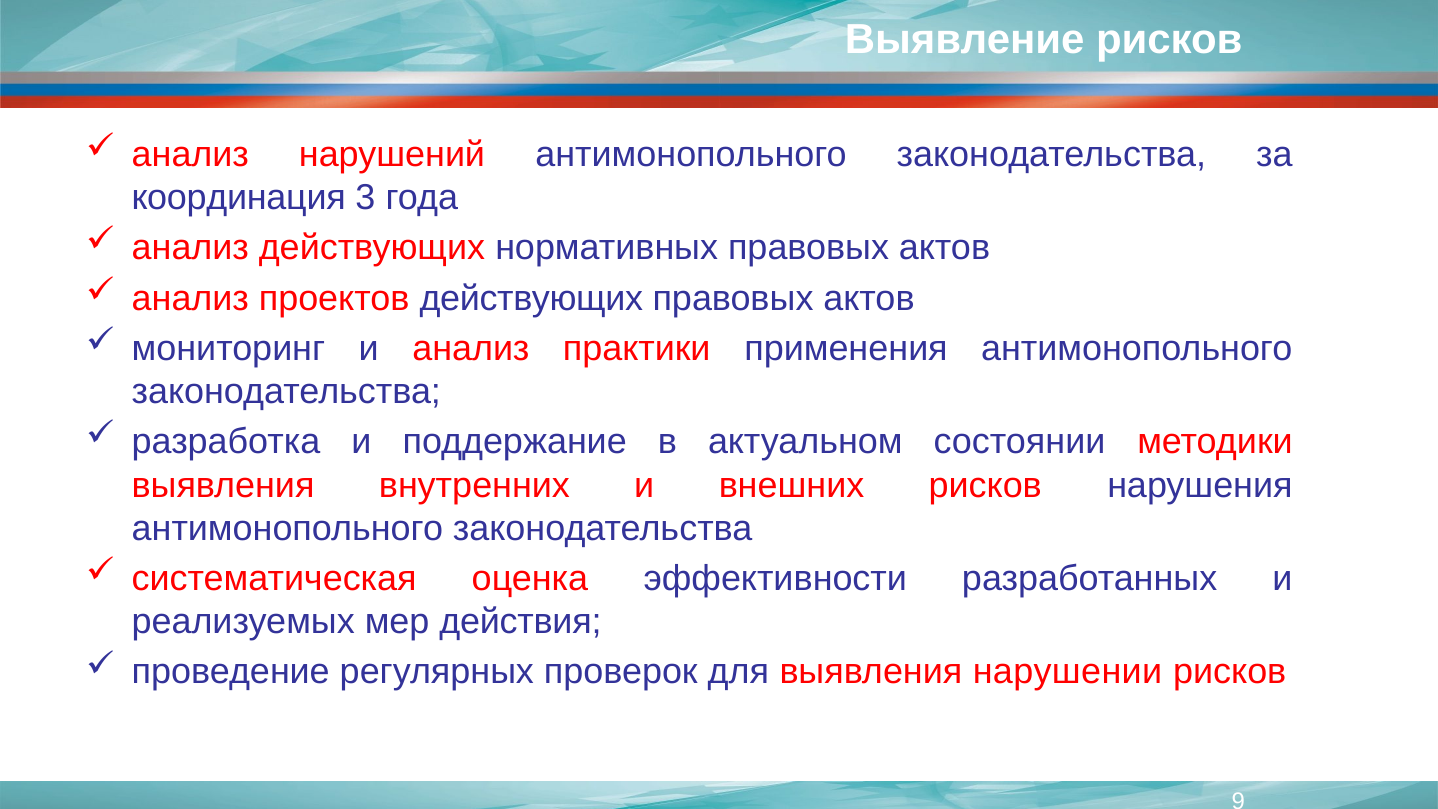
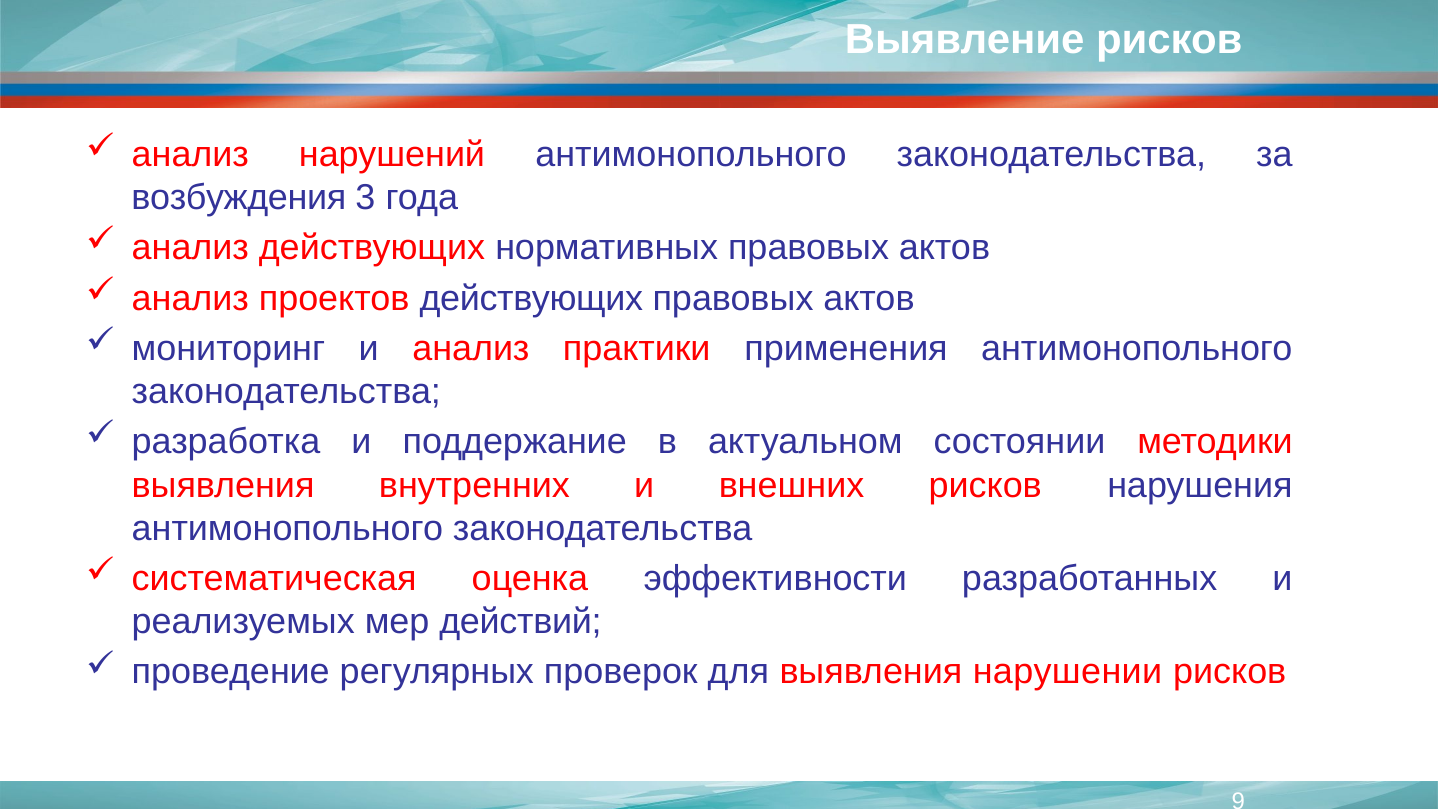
координация: координация -> возбуждения (239, 197)
действия: действия -> действий (520, 622)
